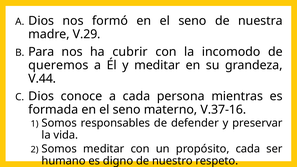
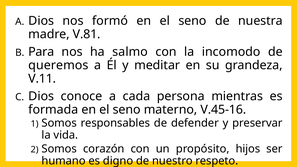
V.29: V.29 -> V.81 (87, 34)
cubrir: cubrir -> salmo (130, 52)
V.44: V.44 -> V.11 (42, 79)
V.37-16: V.37-16 -> V.45-16 (223, 110)
Somos meditar: meditar -> corazón (104, 149)
propósito cada: cada -> hijos (248, 149)
